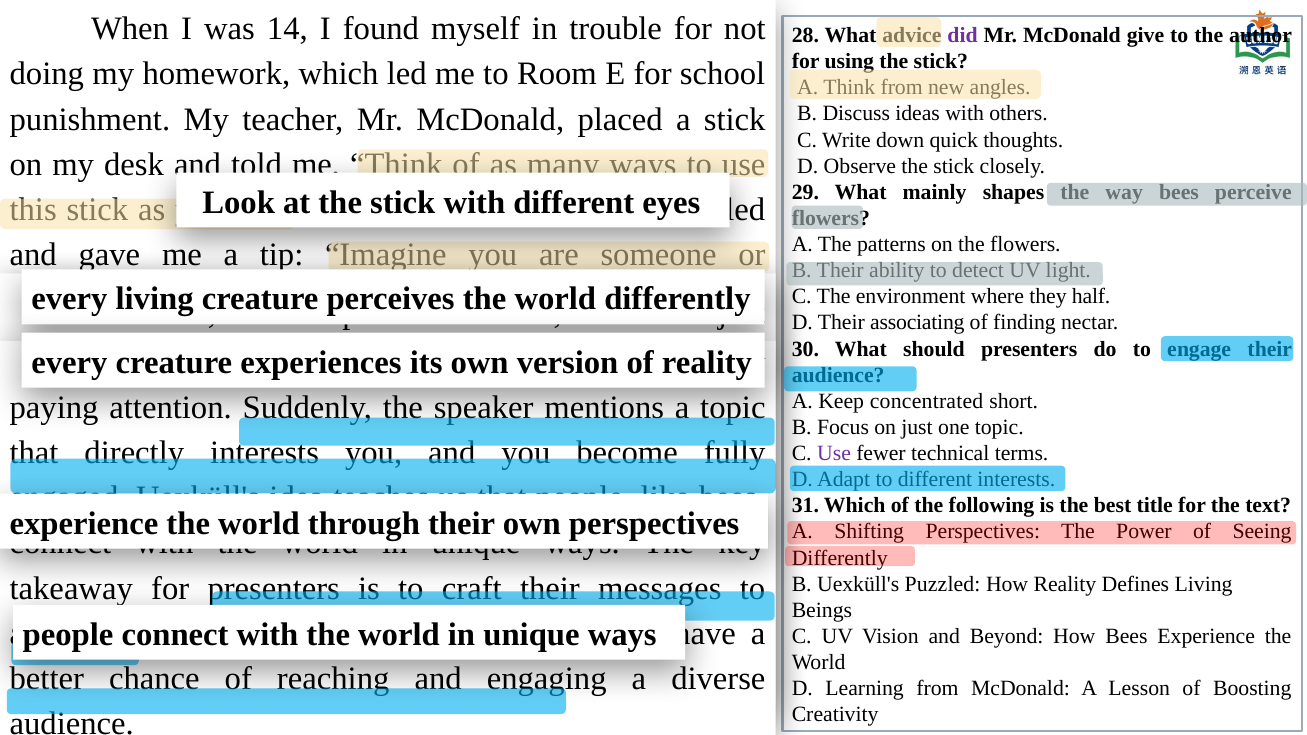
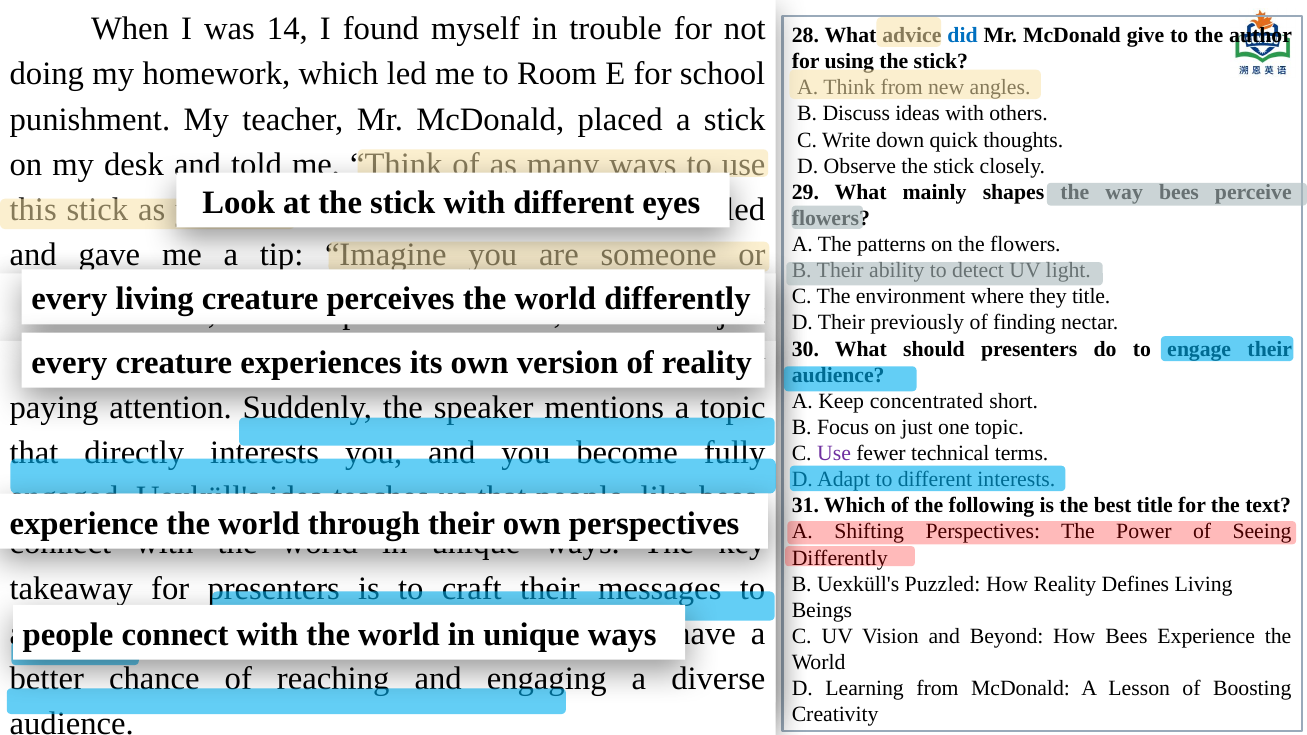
did colour: purple -> blue (963, 35)
they half: half -> title (1091, 297)
associating: associating -> previously (917, 323)
